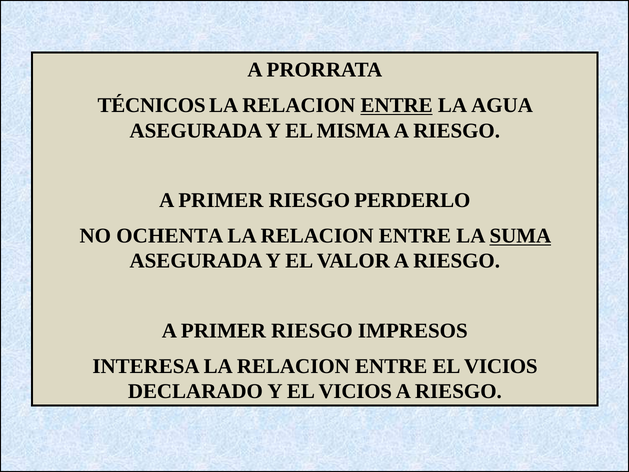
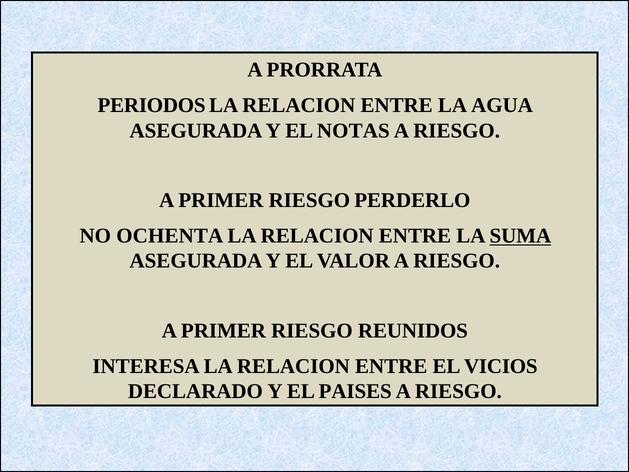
TÉCNICOS: TÉCNICOS -> PERIODOS (152, 105)
ENTRE underline: present -> none (397, 105)
MISMA: MISMA -> NOTAS (353, 131)
IMPRESOS: IMPRESOS -> REUNIDOS (413, 330)
Y EL VICIOS: VICIOS -> PAISES (355, 391)
